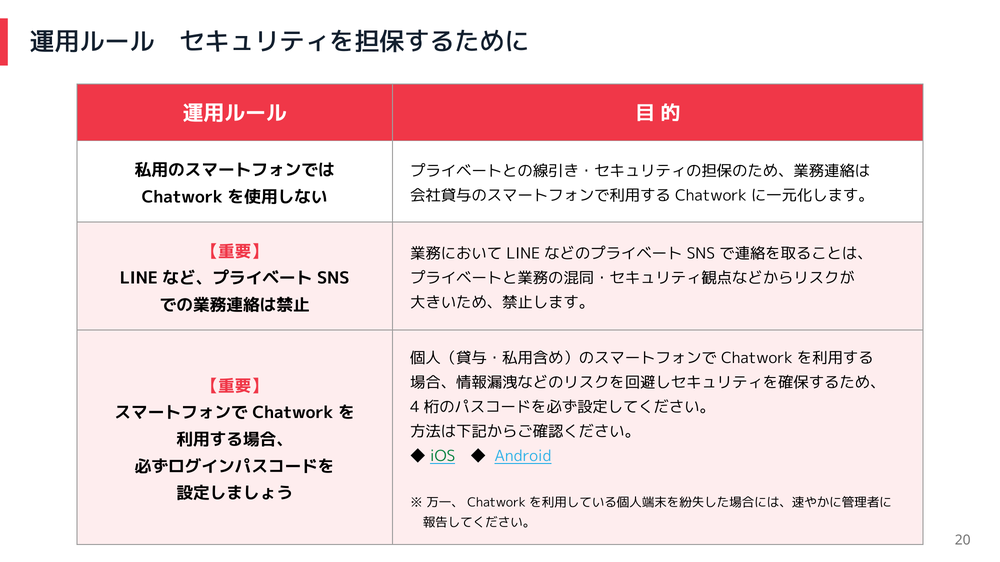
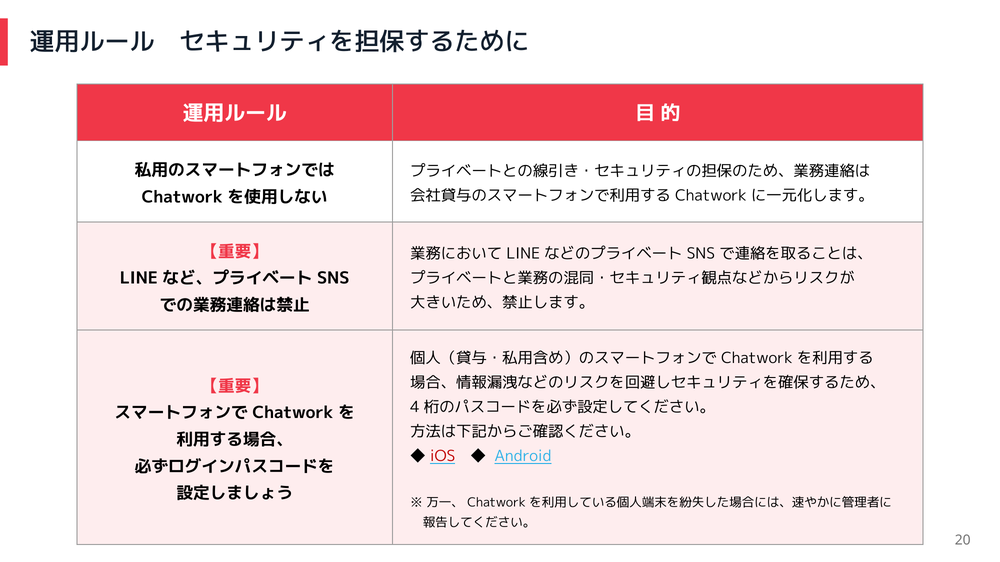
iOS colour: green -> red (443, 457)
